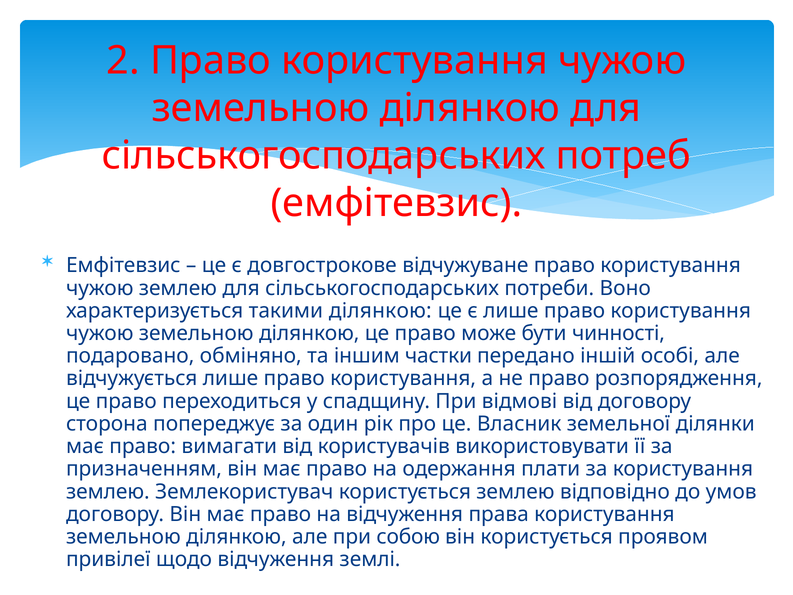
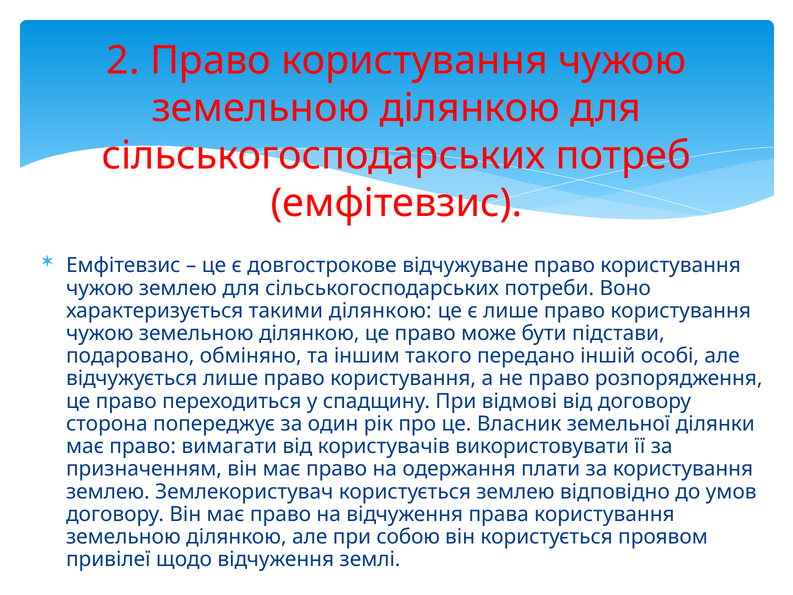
чинності: чинності -> підстави (618, 333)
частки: частки -> такого (438, 356)
